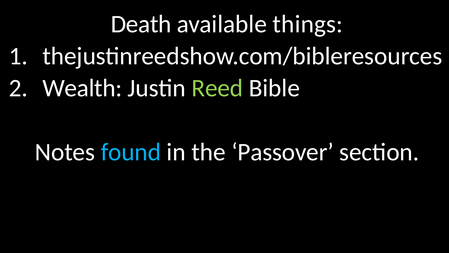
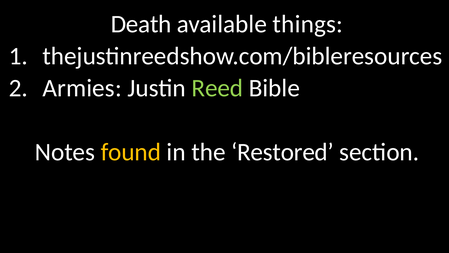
Wealth: Wealth -> Armies (82, 88)
found colour: light blue -> yellow (131, 152)
Passover: Passover -> Restored (283, 152)
